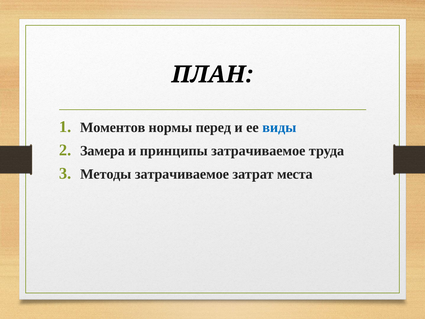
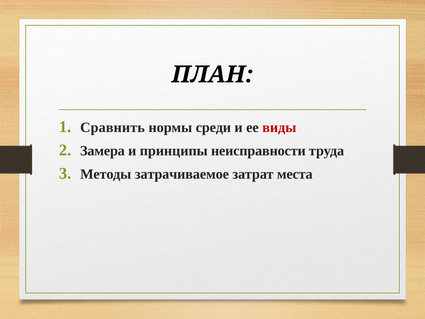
Моментов: Моментов -> Сравнить (113, 127)
перед: перед -> среди (213, 127)
виды colour: blue -> red (279, 127)
принципы затрачиваемое: затрачиваемое -> неисправности (258, 151)
